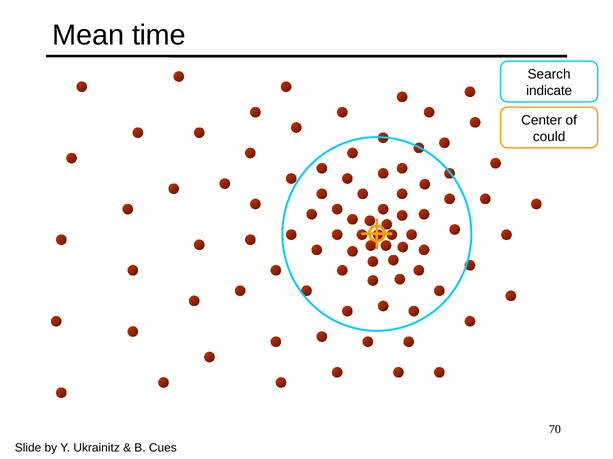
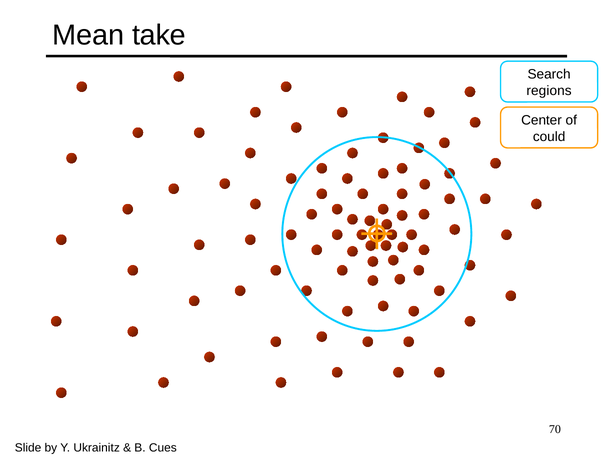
time: time -> take (159, 35)
indicate: indicate -> regions (549, 91)
